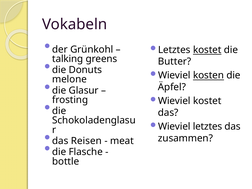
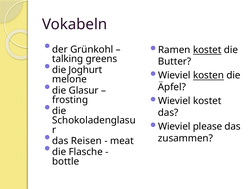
Letztes: Letztes -> Ramen (174, 50)
Donuts: Donuts -> Joghurt (85, 70)
Wieviel letztes: letztes -> please (208, 127)
